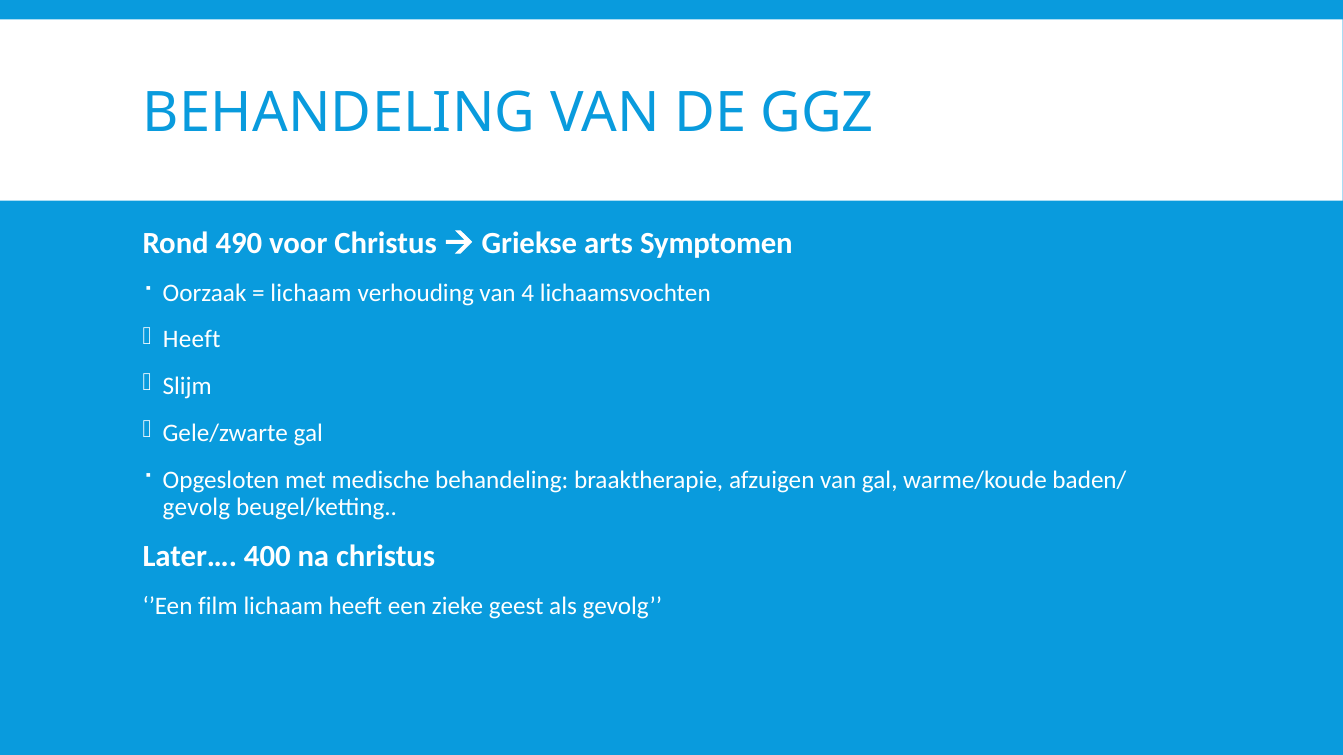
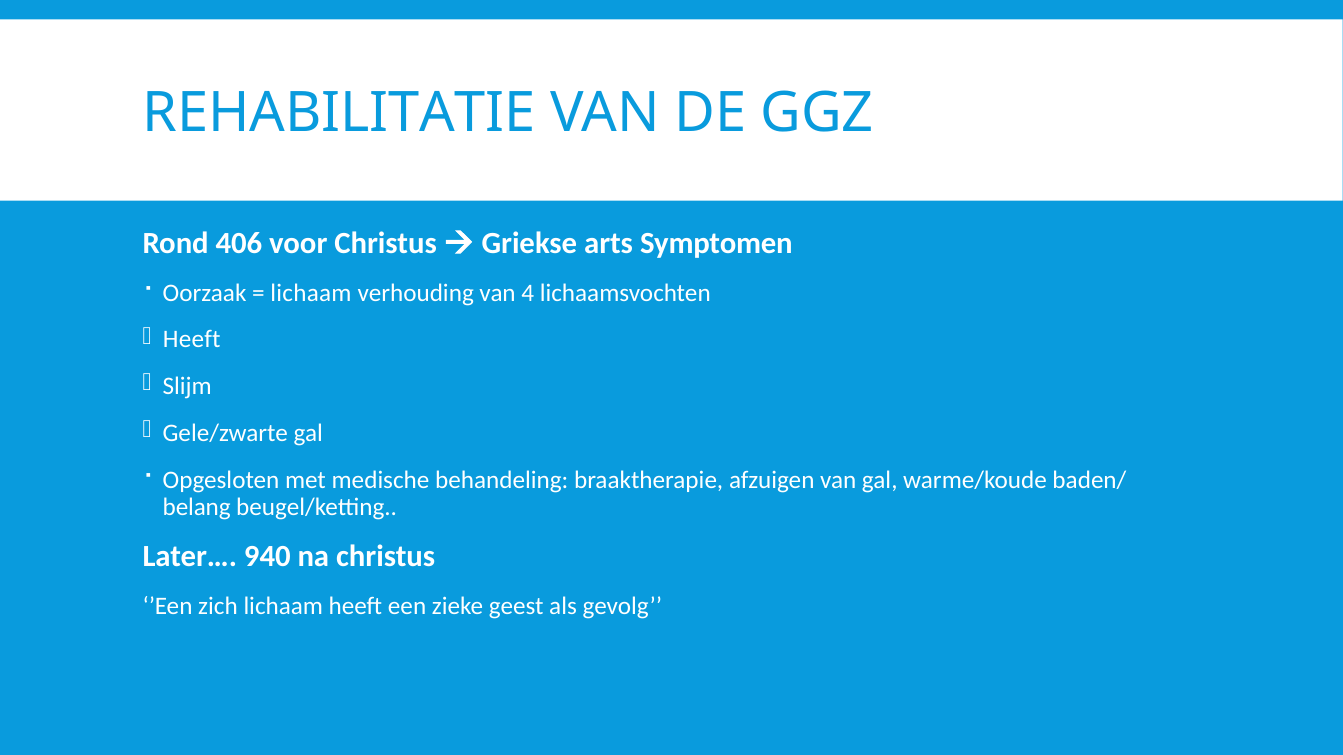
BEHANDELING: BEHANDELING -> REHABILITATIE (339, 113)
490: 490 -> 406 (239, 243)
gevolg: gevolg -> belang (197, 507)
400: 400 -> 940 (267, 557)
film: film -> zich (218, 607)
